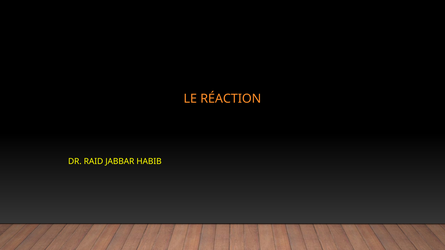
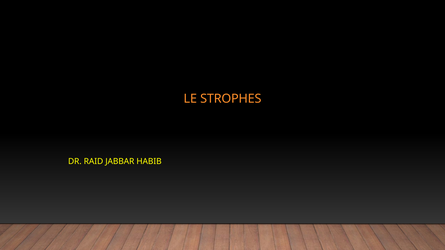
RÉACTION: RÉACTION -> STROPHES (231, 99)
